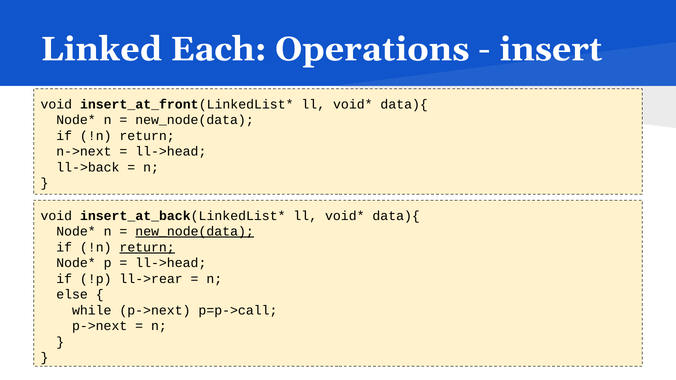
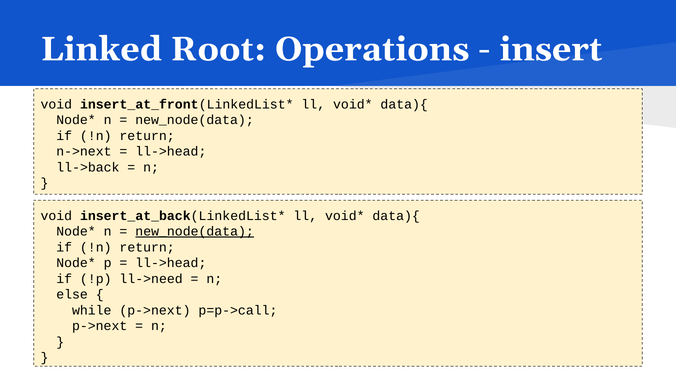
Each: Each -> Root (218, 49)
return underline: present -> none (147, 247)
ll->rear: ll->rear -> ll->need (151, 279)
